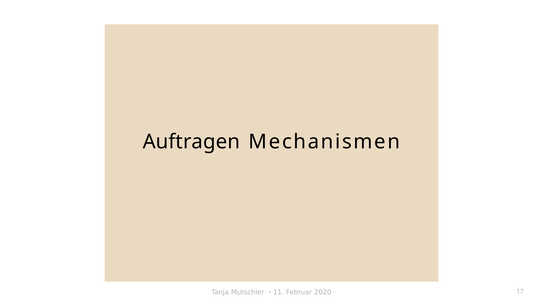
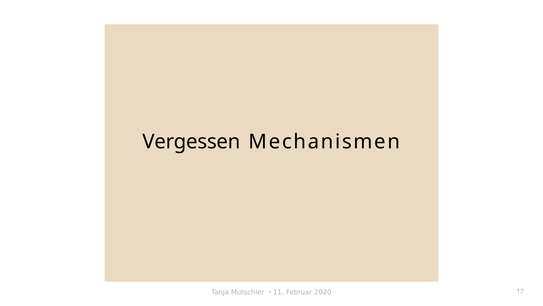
Auftragen: Auftragen -> Vergessen (191, 142)
